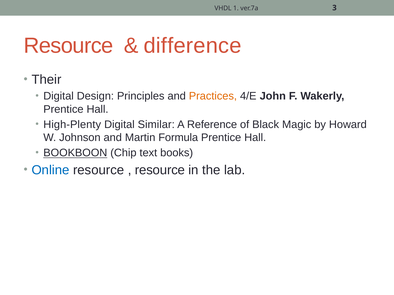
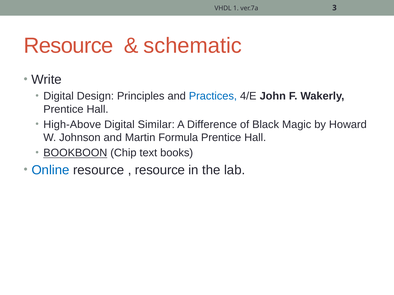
difference: difference -> schematic (193, 46)
Their: Their -> Write (47, 80)
Practices colour: orange -> blue (213, 96)
High-Plenty: High-Plenty -> High-Above (72, 125)
Reference: Reference -> Difference (212, 125)
